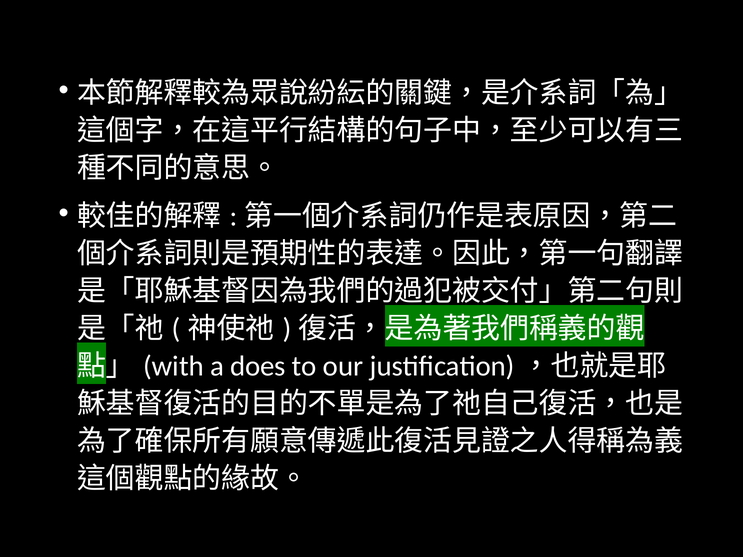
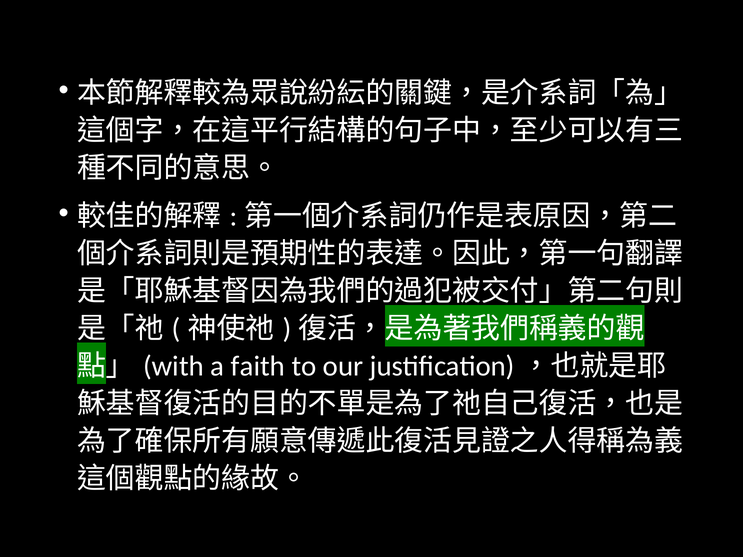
does: does -> faith (258, 366)
